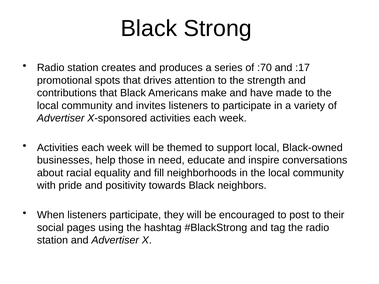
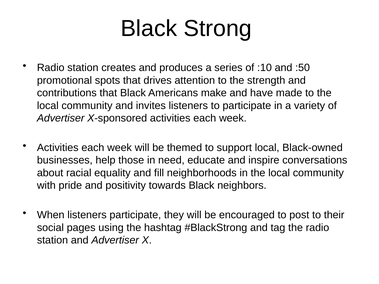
:70: :70 -> :10 (264, 68)
:17: :17 -> :50 (303, 68)
